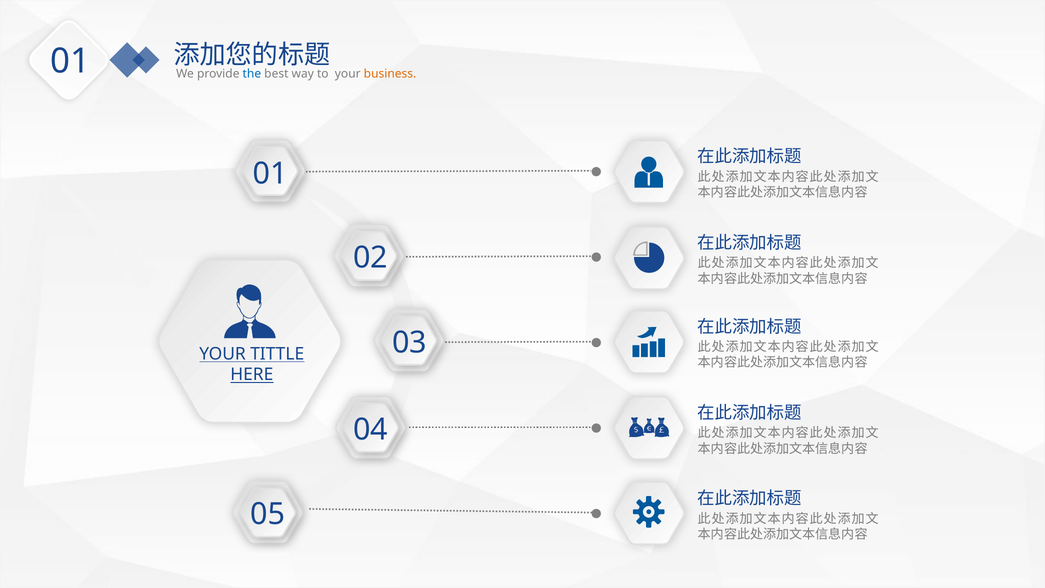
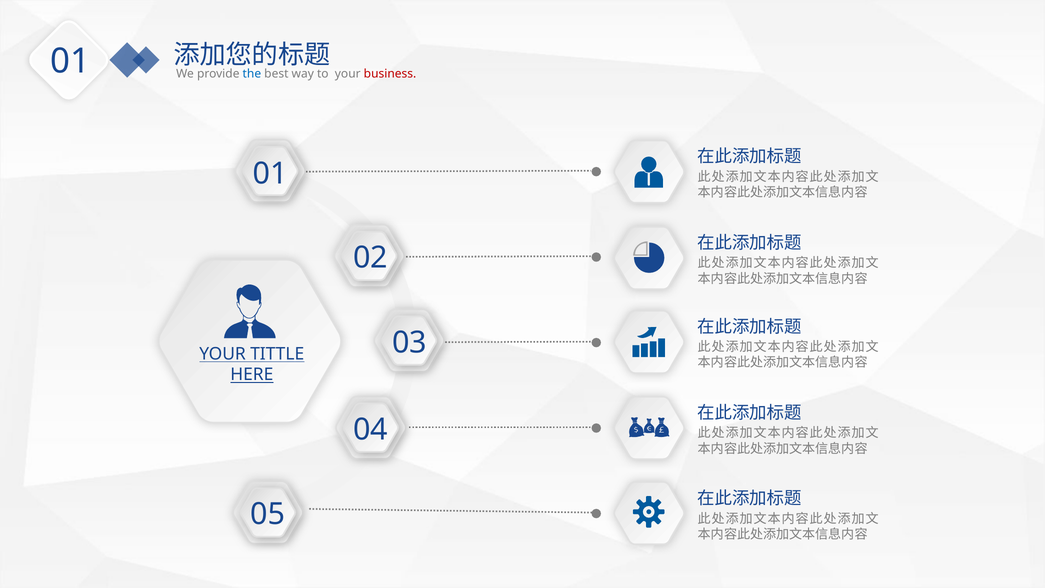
business colour: orange -> red (390, 74)
